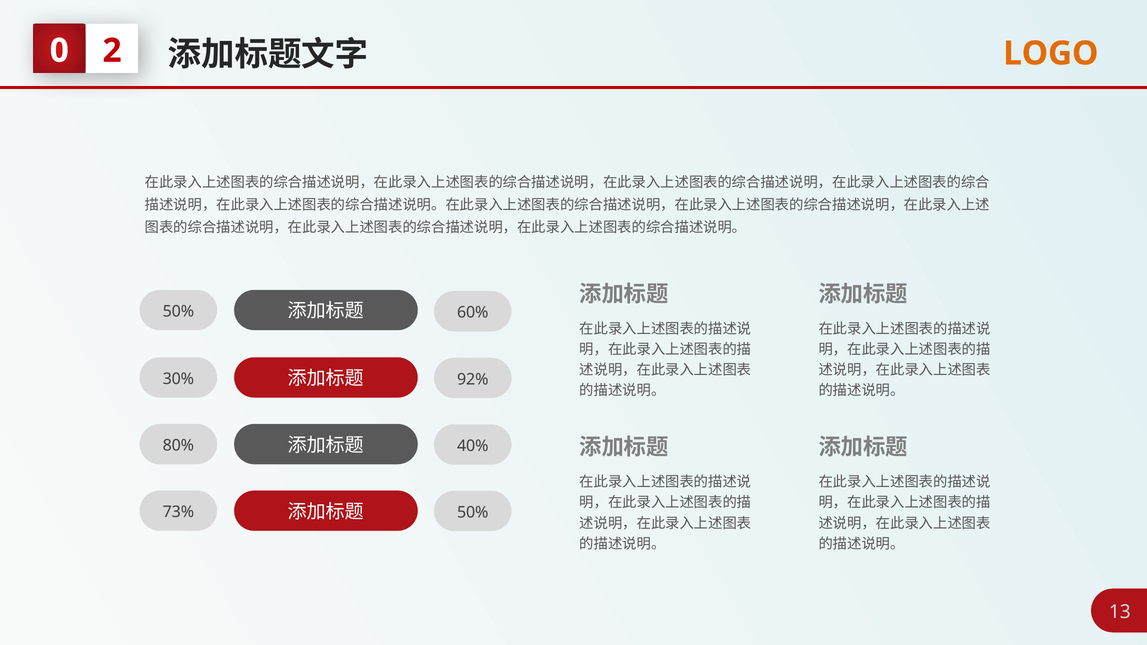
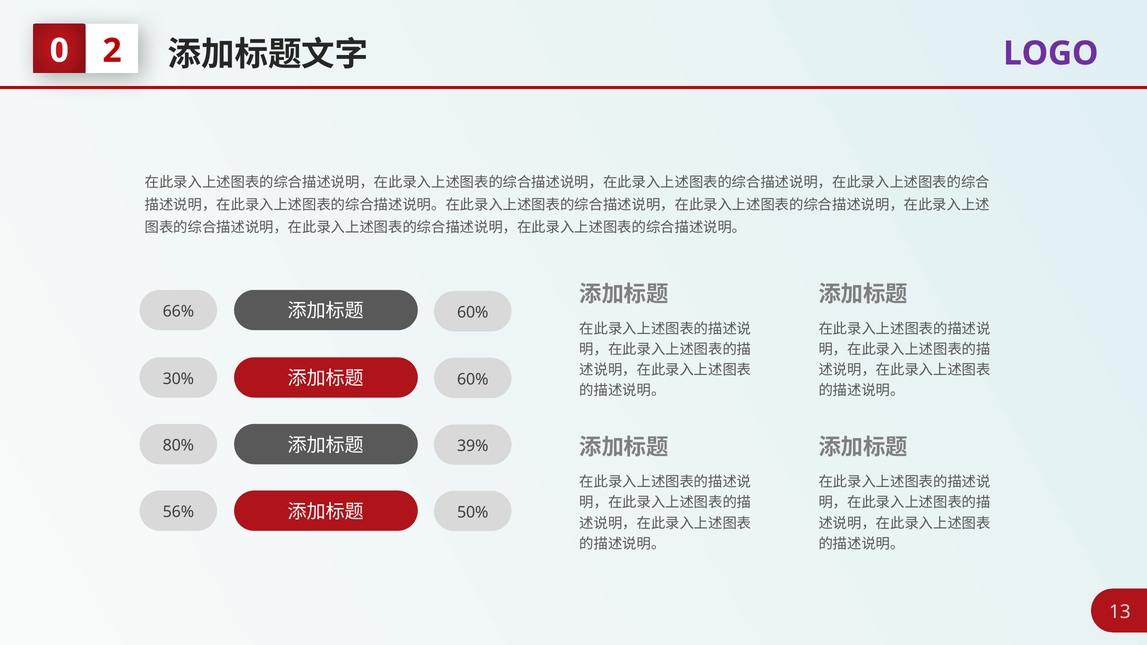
LOGO colour: orange -> purple (1051, 53)
50%: 50% -> 66% (178, 312)
92%: 92% -> 60% (473, 379)
40%: 40% -> 39% (473, 446)
73%: 73% -> 56% (178, 512)
